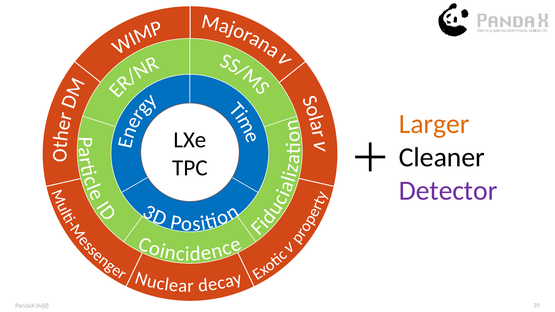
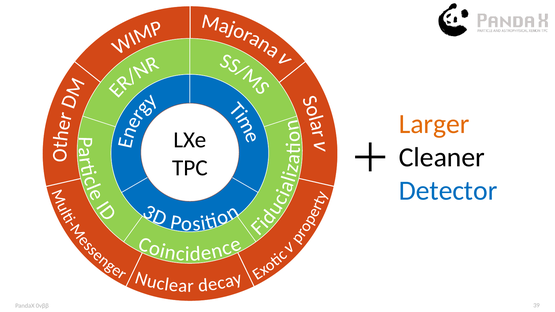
Detector colour: purple -> blue (448, 191)
